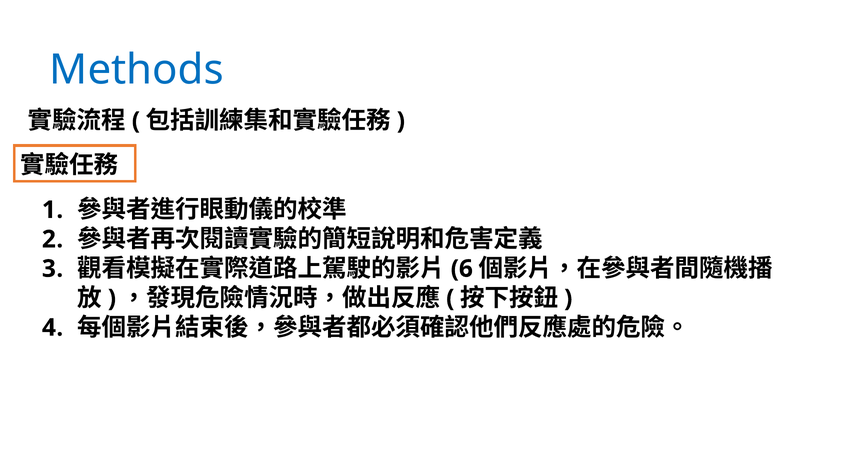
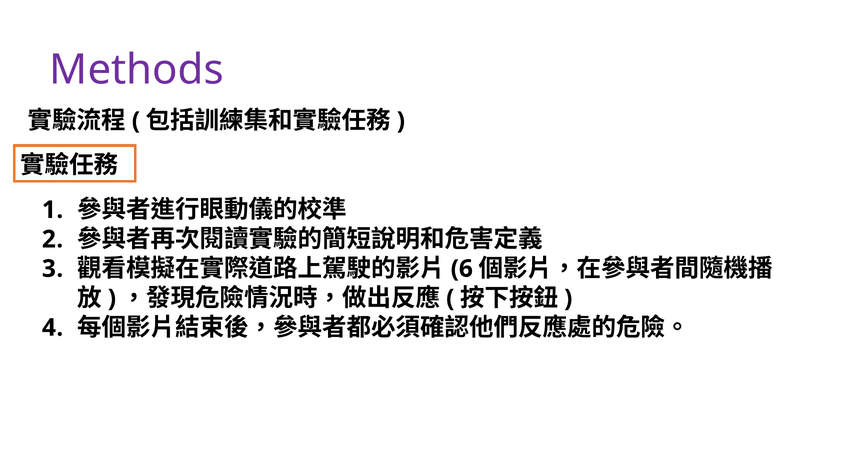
Methods colour: blue -> purple (137, 70)
